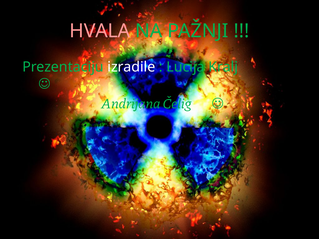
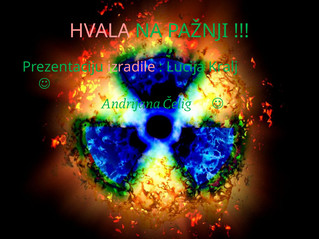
izradile colour: white -> pink (131, 67)
